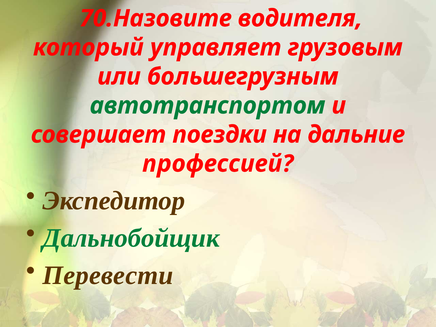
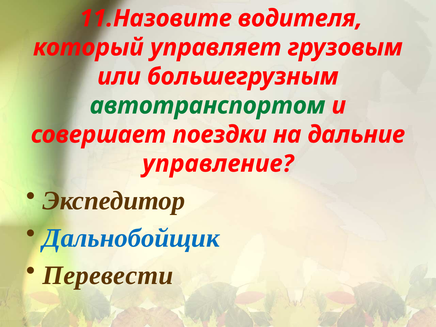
70.Назовите: 70.Назовите -> 11.Назовите (156, 18)
профессией: профессией -> управление (218, 164)
Дальнобойщик colour: green -> blue (131, 238)
